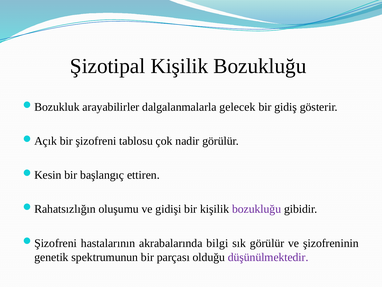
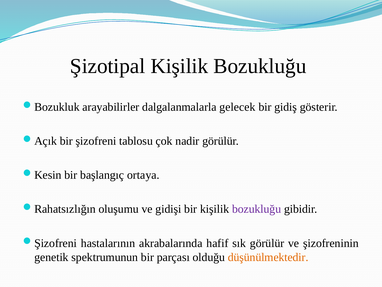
ettiren: ettiren -> ortaya (143, 175)
bilgi: bilgi -> hafif (217, 243)
düşünülmektedir colour: purple -> orange (268, 257)
